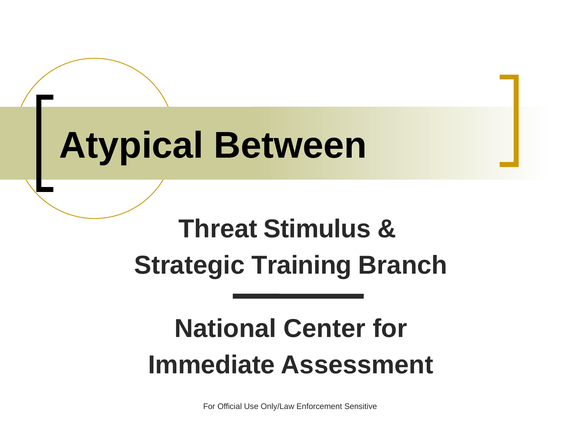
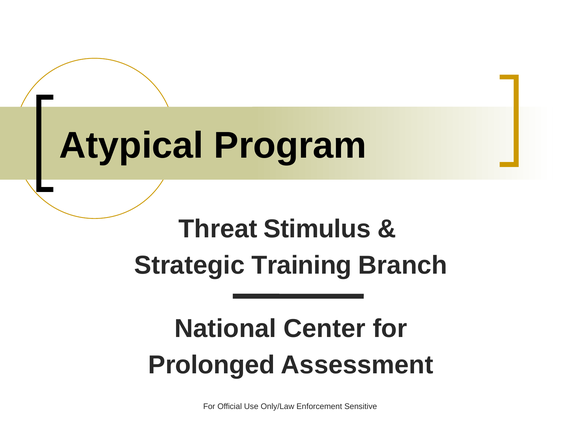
Between: Between -> Program (290, 145)
Immediate: Immediate -> Prolonged (212, 365)
